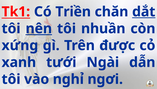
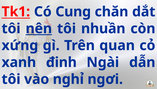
Triền: Triền -> Cung (73, 12)
dắt underline: present -> none (144, 12)
được: được -> quan (117, 45)
tưới: tưới -> đinh (61, 62)
